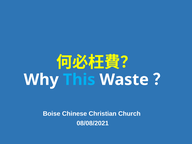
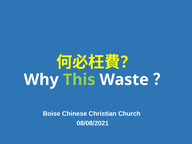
This colour: light blue -> light green (79, 80)
